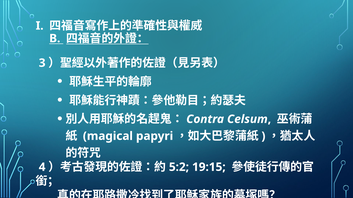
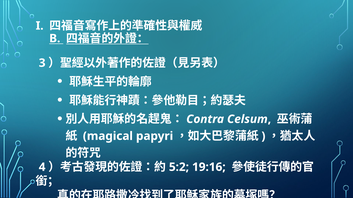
19:15: 19:15 -> 19:16 (209, 167)
